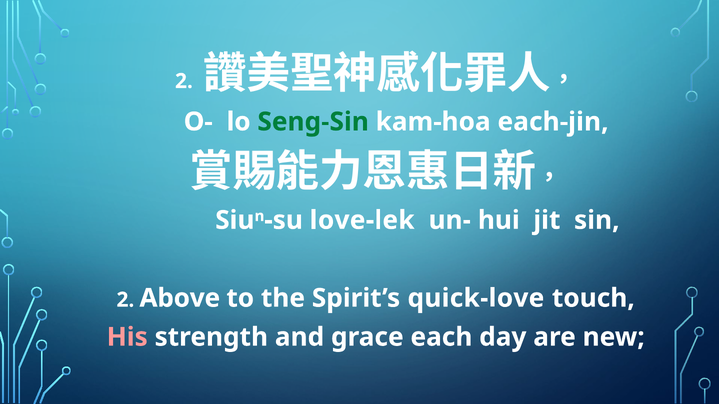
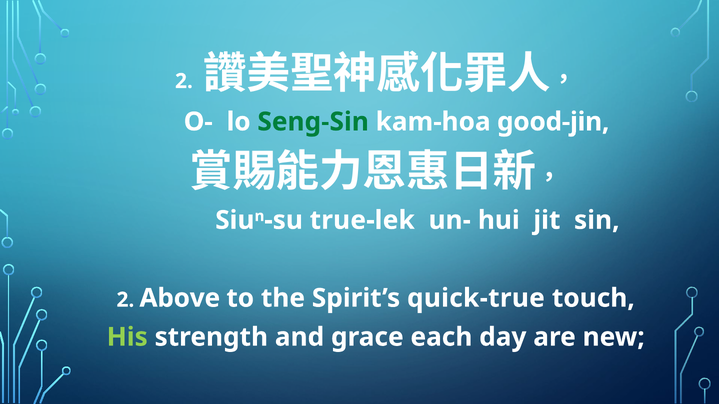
each-jin: each-jin -> good-jin (553, 122)
love-lek: love-lek -> true-lek (362, 220)
quick-love: quick-love -> quick-true (476, 298)
His colour: pink -> light green (127, 337)
